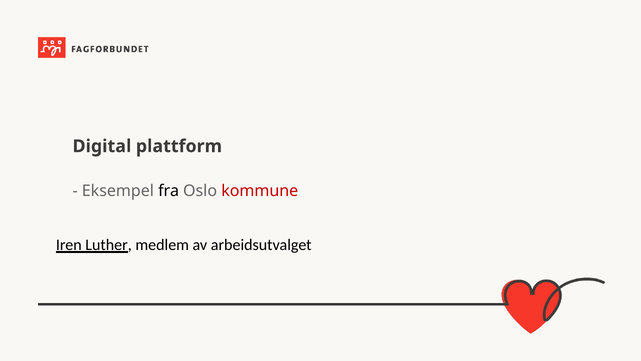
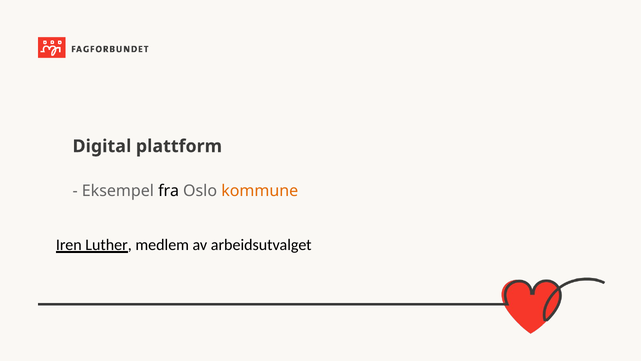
kommune colour: red -> orange (260, 191)
